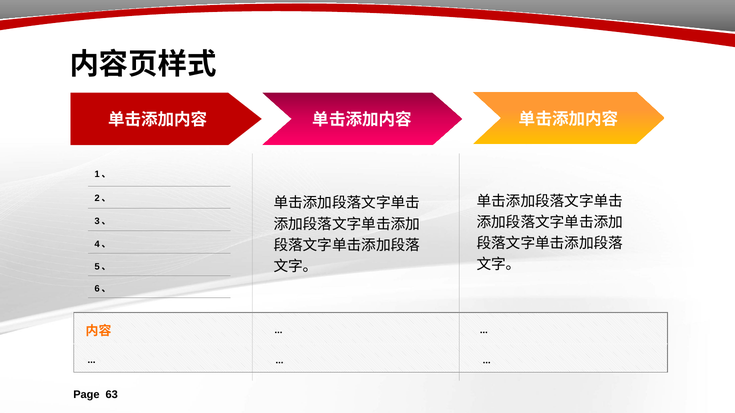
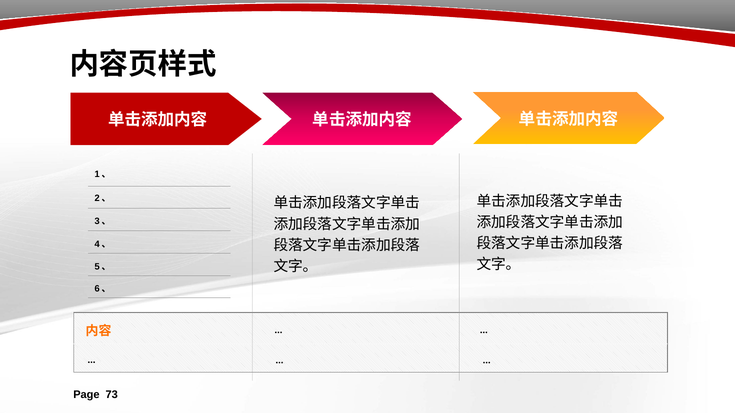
63: 63 -> 73 (112, 395)
